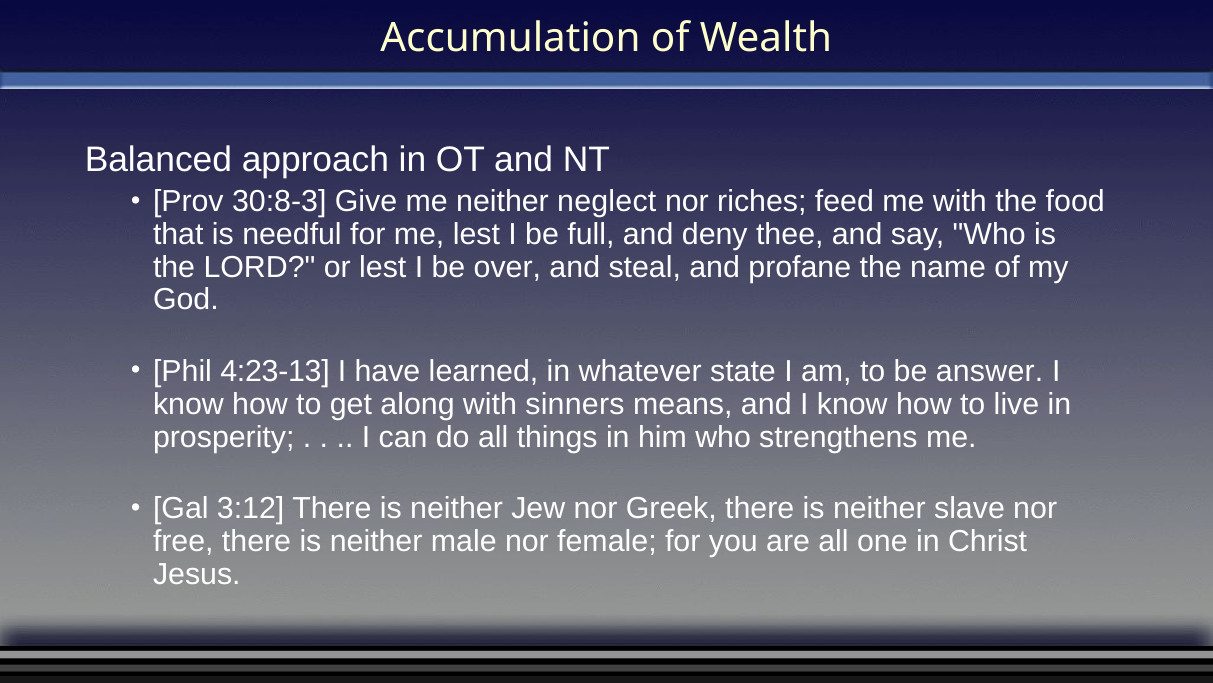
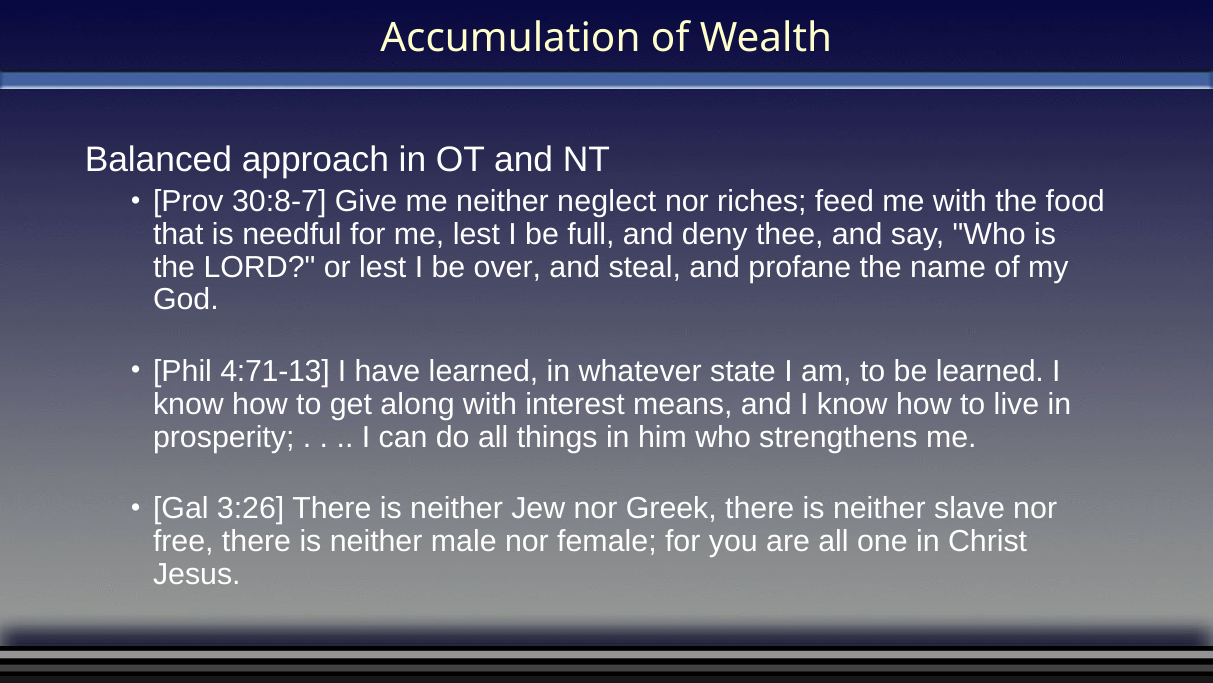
30:8-3: 30:8-3 -> 30:8-7 (279, 201)
4:23-13: 4:23-13 -> 4:71-13 (275, 371)
be answer: answer -> learned (990, 371)
sinners: sinners -> interest (575, 404)
3:12: 3:12 -> 3:26 (251, 508)
